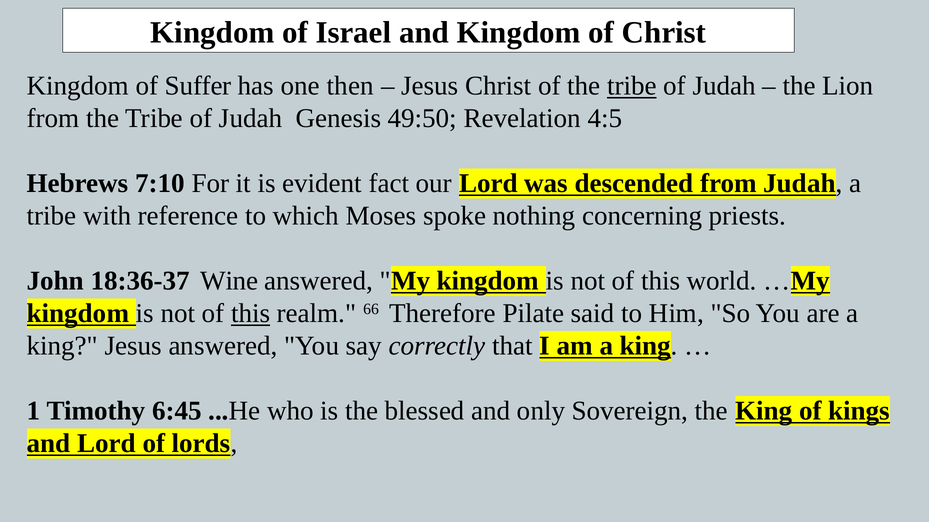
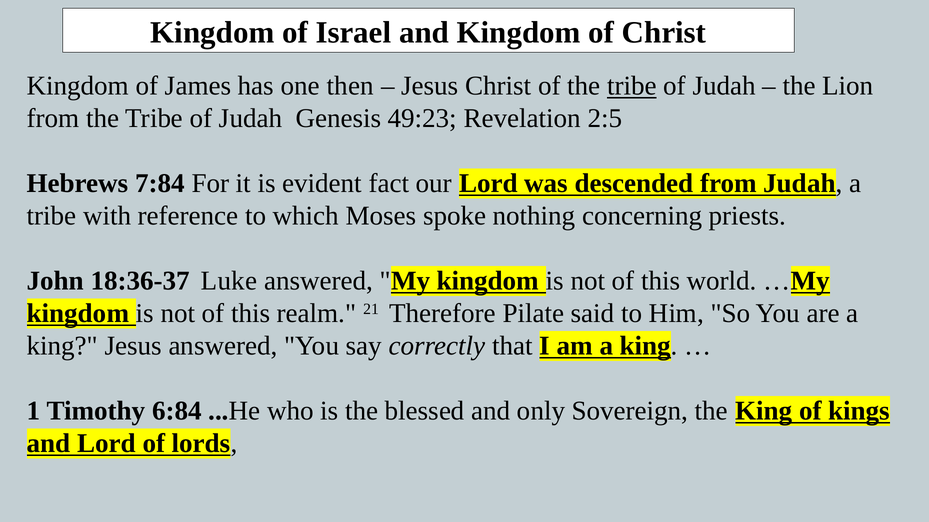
Suffer: Suffer -> James (198, 86)
49:50: 49:50 -> 49:23 (422, 119)
4:5: 4:5 -> 2:5 (605, 119)
7:10: 7:10 -> 7:84 (160, 184)
Wine: Wine -> Luke (229, 281)
this underline: present -> none (251, 314)
66: 66 -> 21 (371, 309)
6:45: 6:45 -> 6:84 (177, 411)
